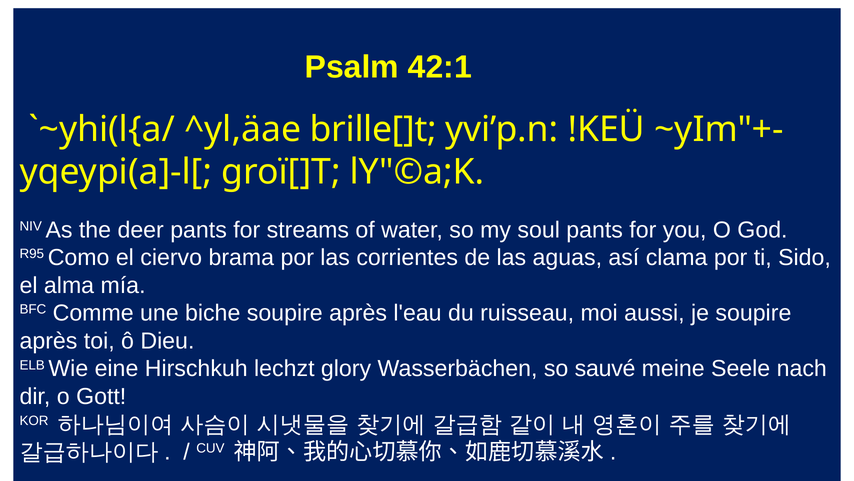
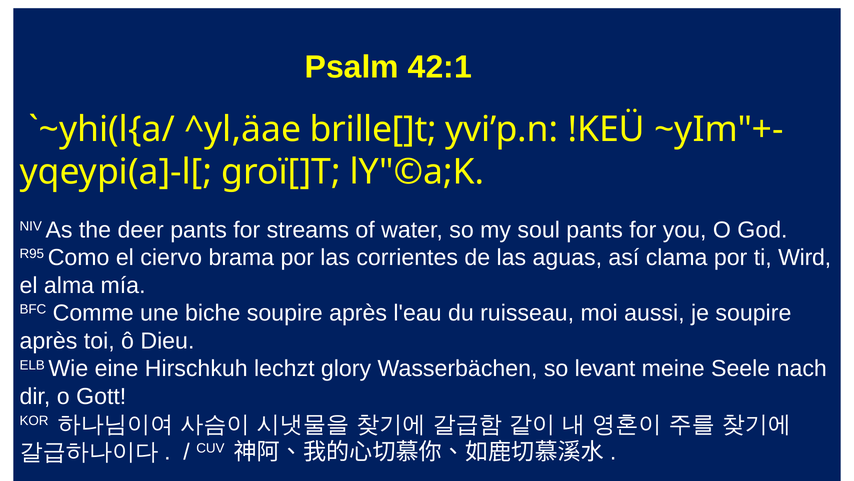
Sido: Sido -> Wird (805, 257)
sauvé: sauvé -> levant (605, 368)
